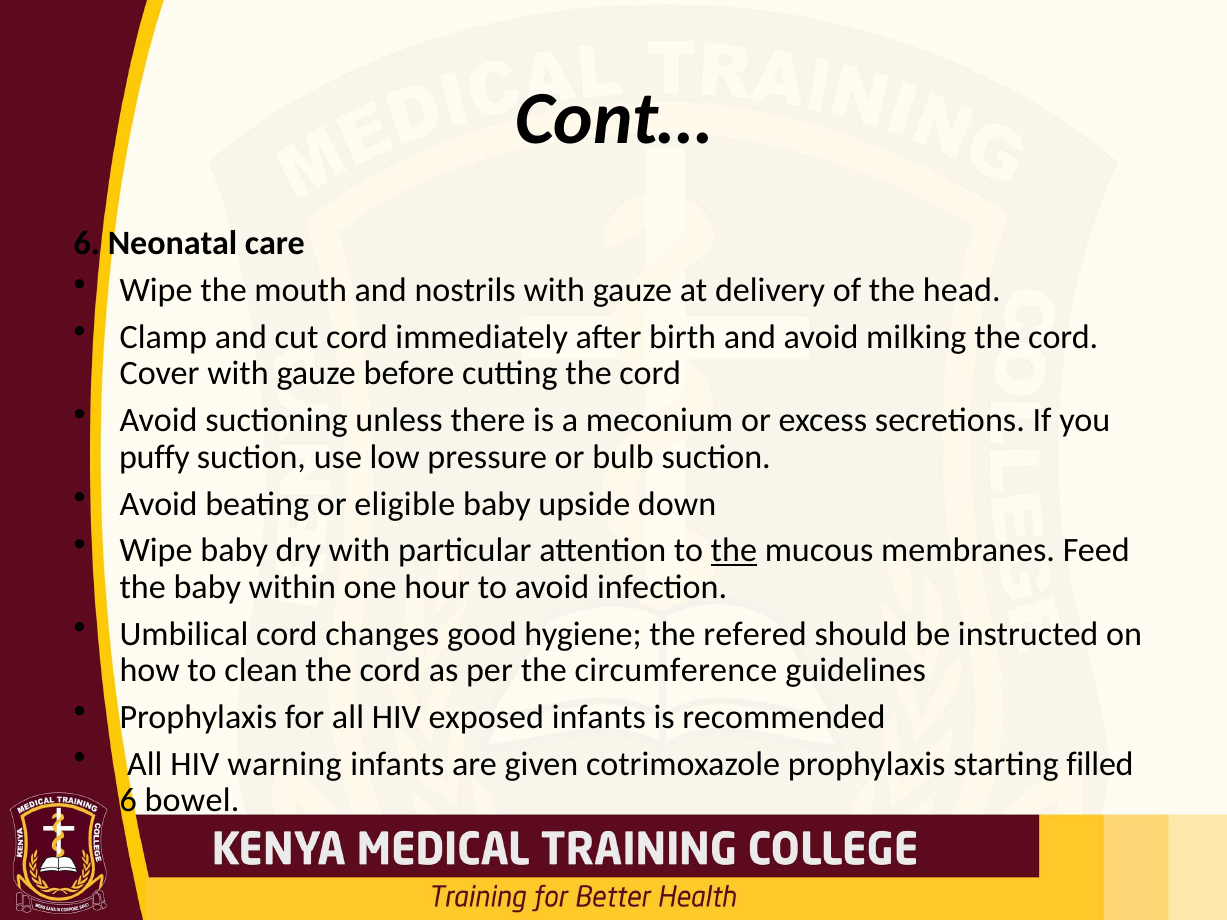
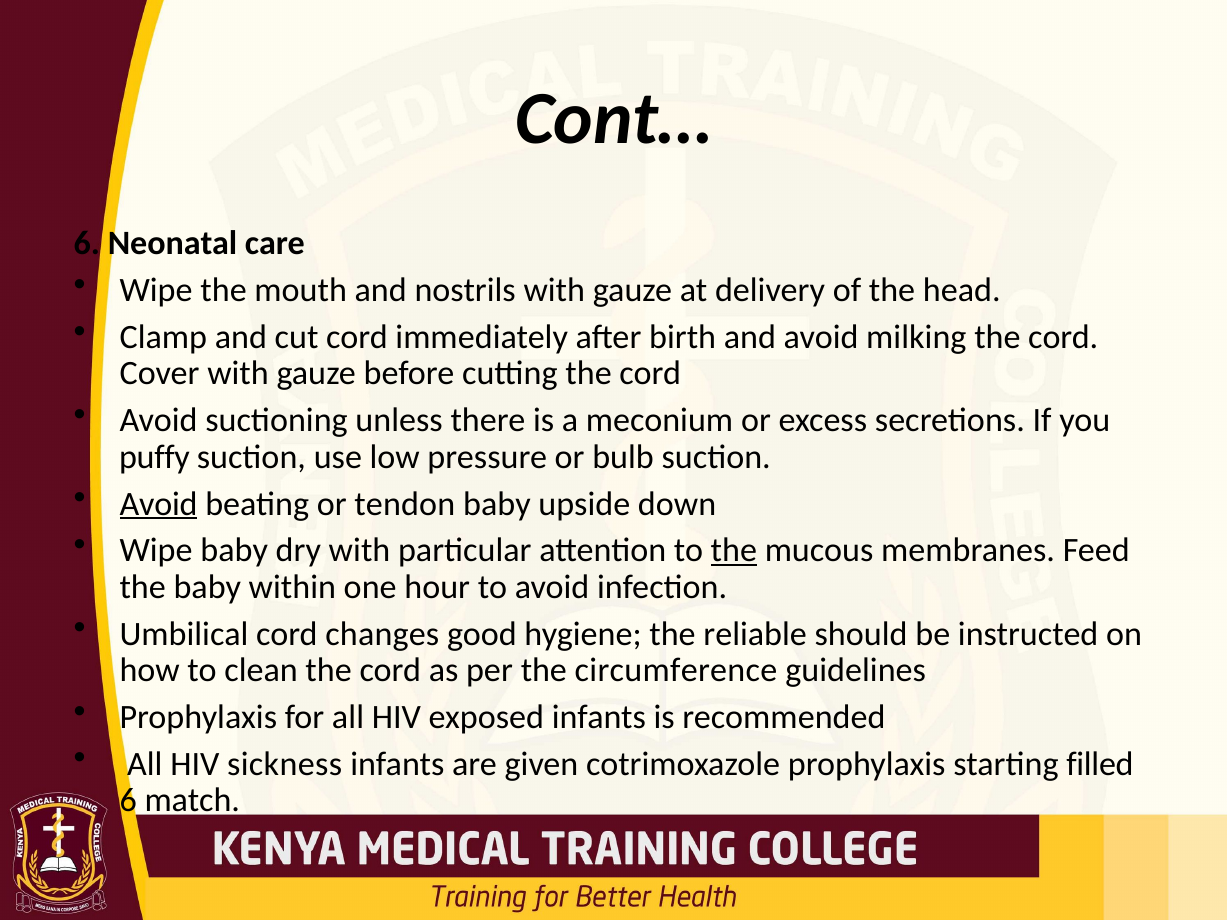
Avoid underline: none -> present (159, 504)
eligible: eligible -> tendon (405, 504)
refered: refered -> reliable (755, 634)
warning: warning -> sickness (285, 764)
bowel: bowel -> match (192, 801)
